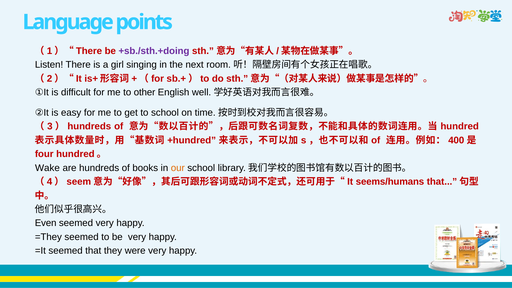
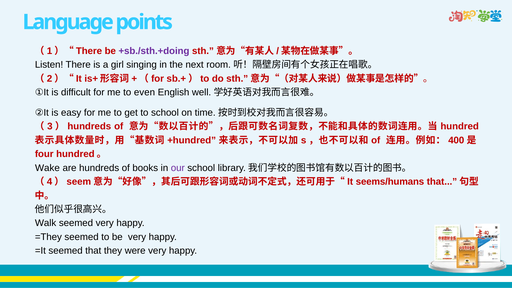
other: other -> even (144, 92)
our colour: orange -> purple (178, 168)
Even: Even -> Walk (46, 223)
